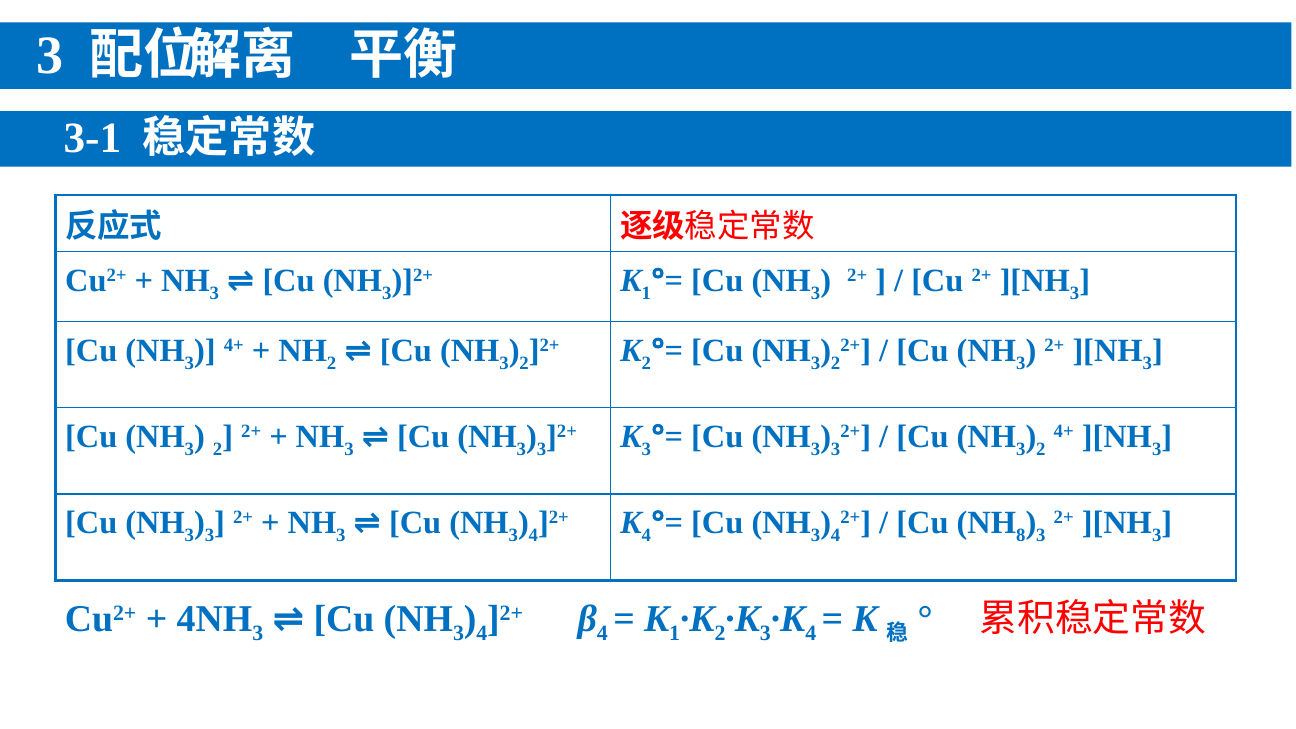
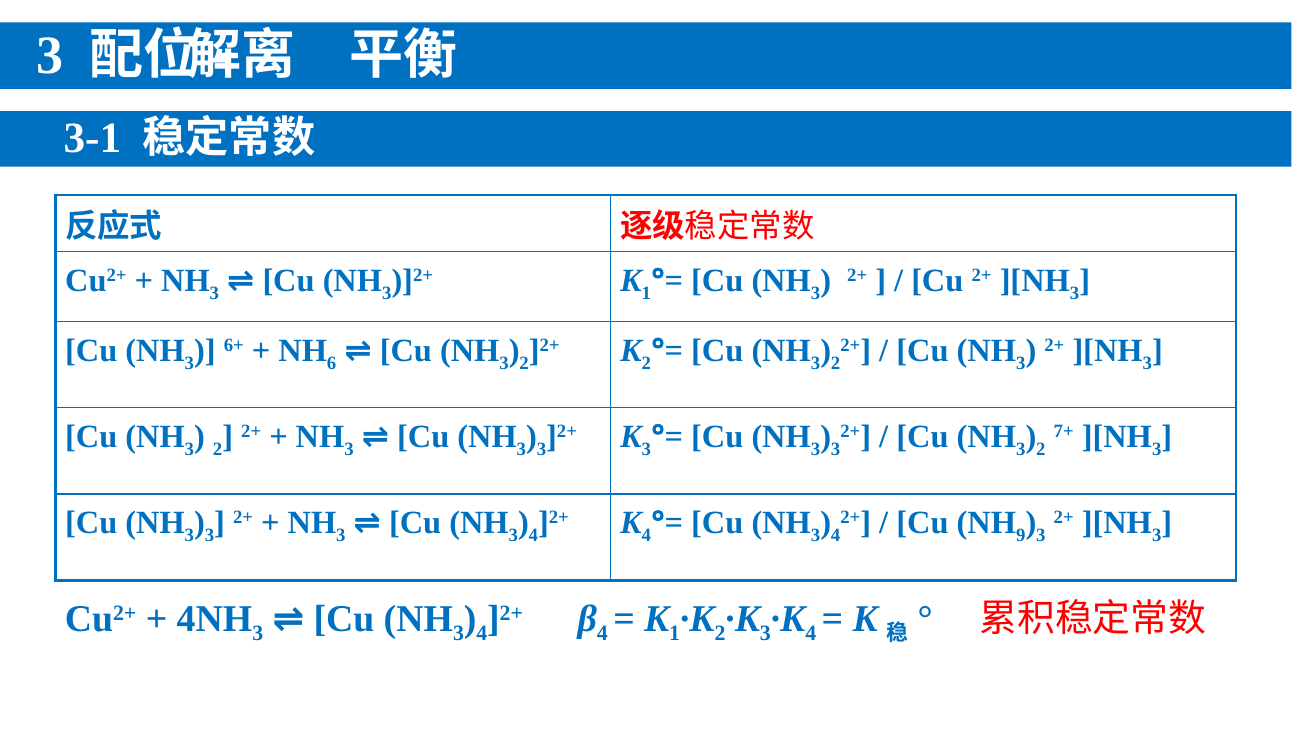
4+: 4+ -> 6+ (234, 345)
2: 2 -> 6 (332, 363)
4+: 4+ -> 7+ (1064, 431)
8: 8 -> 9 (1021, 535)
